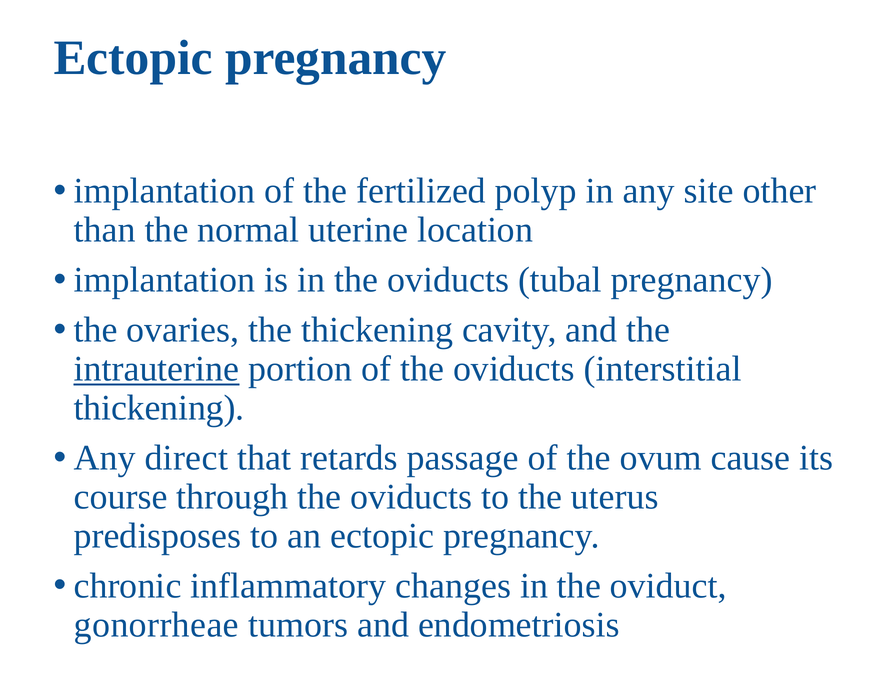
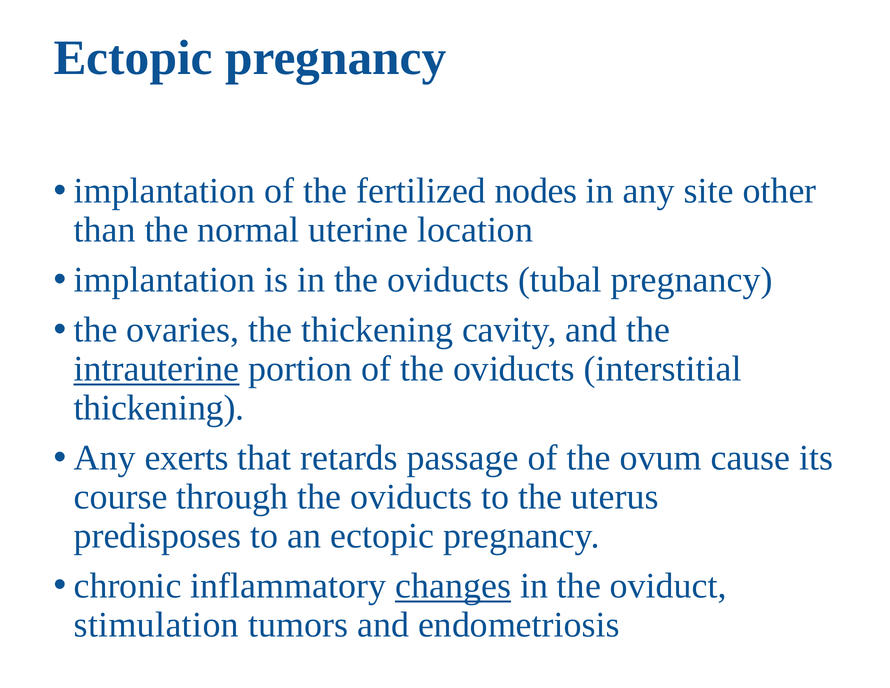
polyp: polyp -> nodes (536, 191)
direct: direct -> exerts (187, 458)
changes underline: none -> present (453, 586)
gonorrheae: gonorrheae -> stimulation (156, 625)
